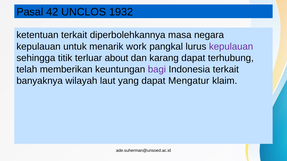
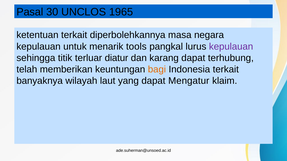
42: 42 -> 30 (52, 12)
1932: 1932 -> 1965 (121, 12)
work: work -> tools (136, 47)
about: about -> diatur (116, 58)
bagi colour: purple -> orange (157, 70)
